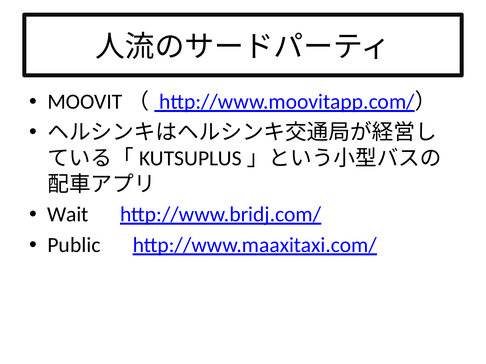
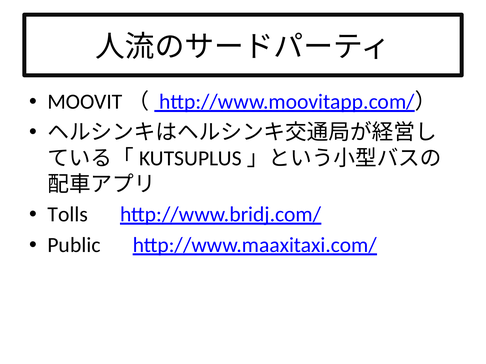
Wait: Wait -> Tolls (68, 215)
